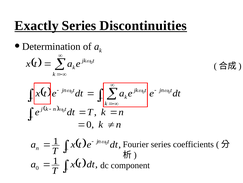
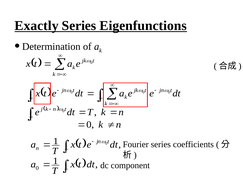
Discontinuities: Discontinuities -> Eigenfunctions (143, 25)
